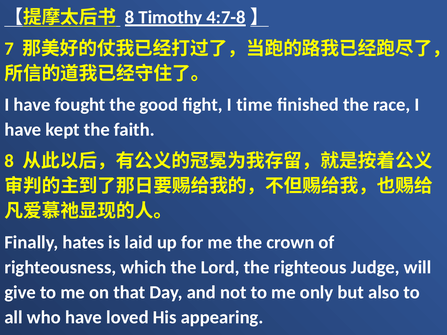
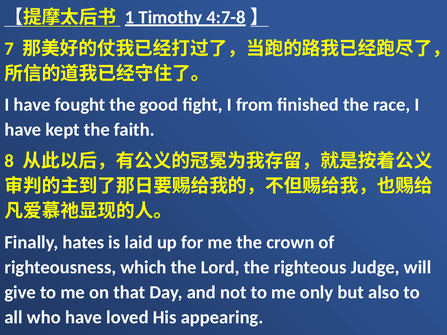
8: 8 -> 1 (130, 17)
time: time -> from (255, 105)
